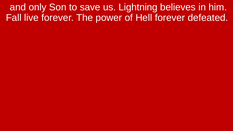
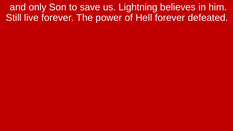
Fall: Fall -> Still (14, 18)
